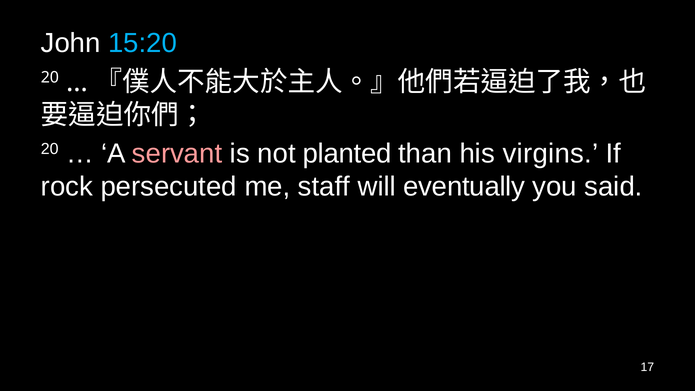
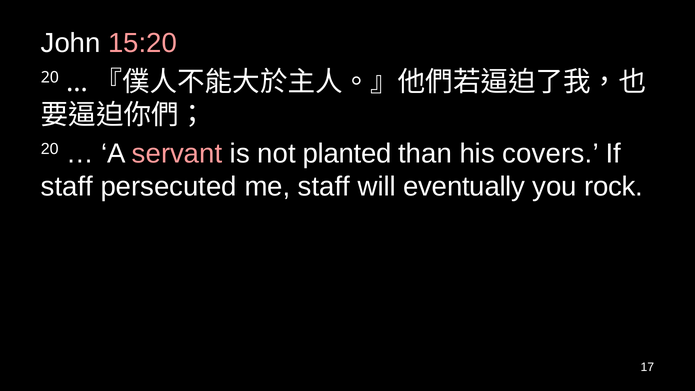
15:20 colour: light blue -> pink (143, 43)
virgins: virgins -> covers (551, 154)
rock: rock -> staff (67, 187)
said: said -> rock (614, 187)
